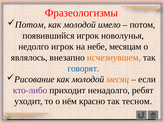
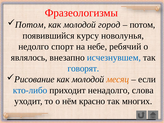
имело: имело -> город (109, 25)
появившийся игрок: игрок -> курсу (88, 36)
недолго игрок: игрок -> спорт (62, 47)
месяцам: месяцам -> ребячий (125, 47)
исчезнувшем colour: orange -> blue (114, 57)
кто-либо colour: purple -> blue (30, 90)
ребят: ребят -> слова (143, 90)
тесном: тесном -> многих (137, 101)
